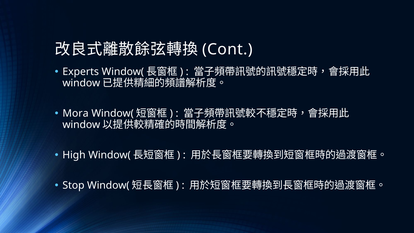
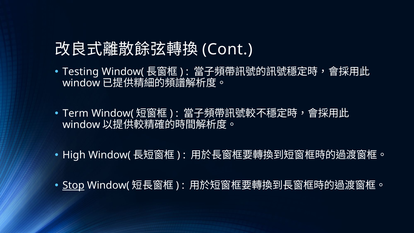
Experts: Experts -> Testing (81, 72)
Mora: Mora -> Term (76, 113)
Stop underline: none -> present (73, 185)
